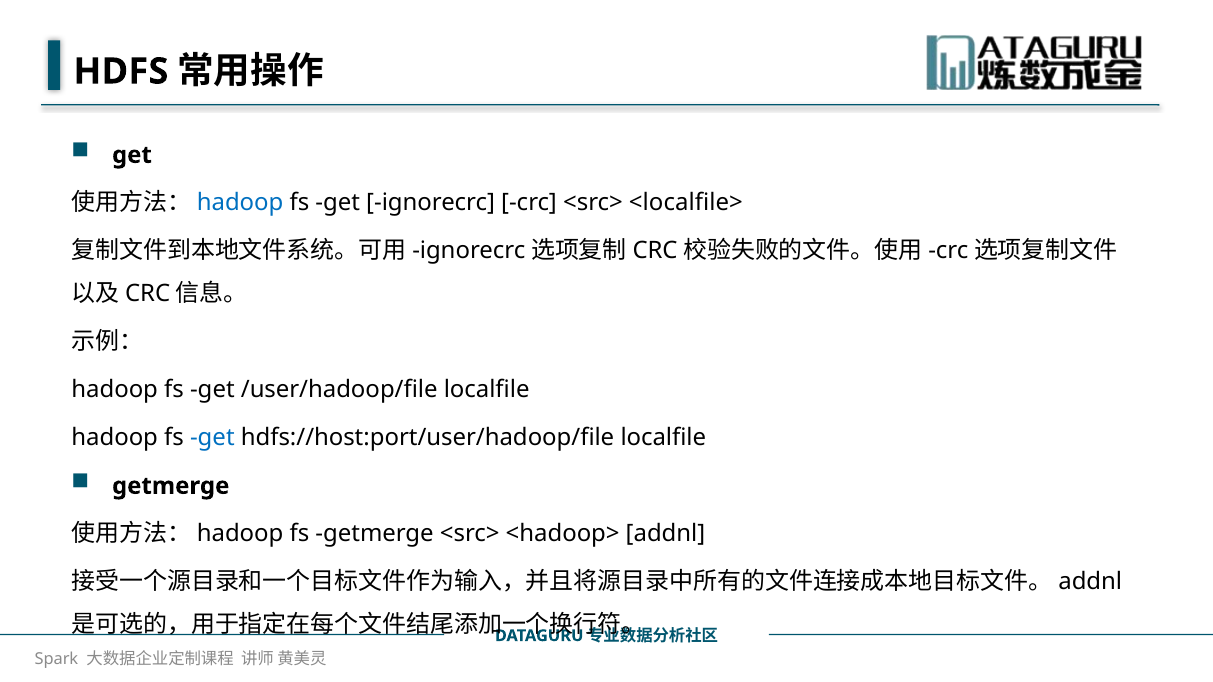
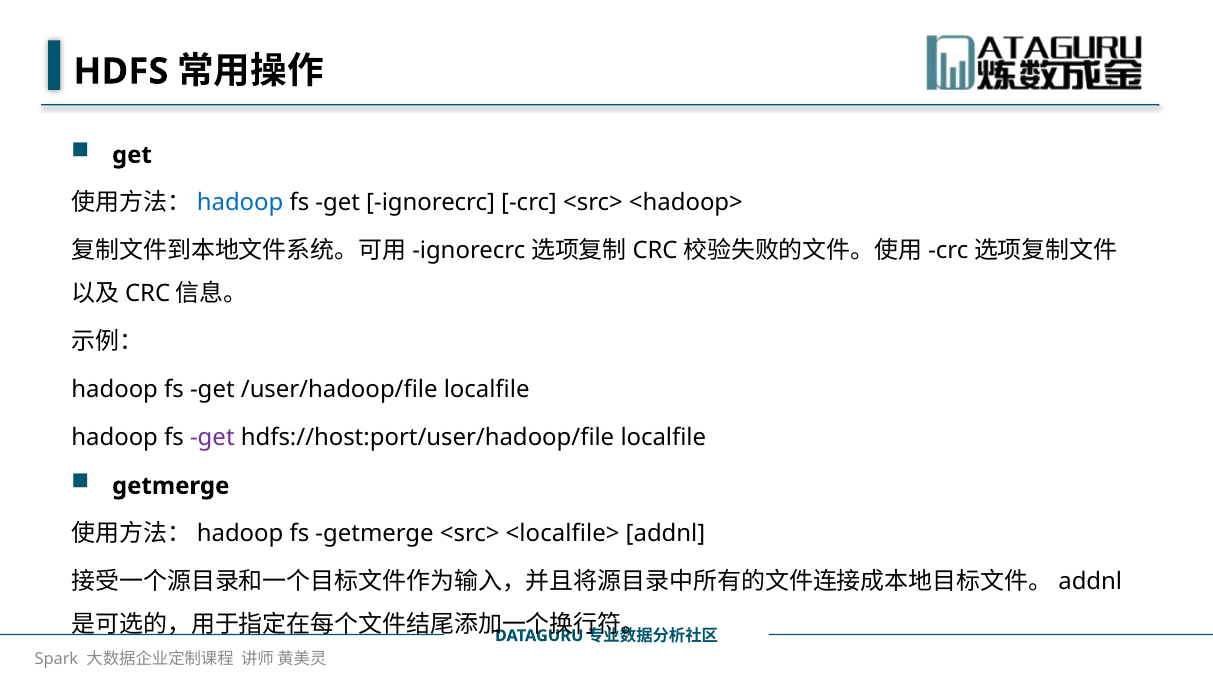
<localfile>: <localfile> -> <hadoop> (686, 203)
get colour: blue -> purple (212, 438)
<hadoop>: <hadoop> -> <localfile> (563, 534)
